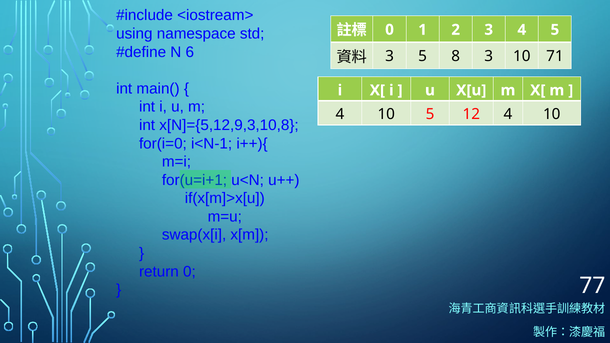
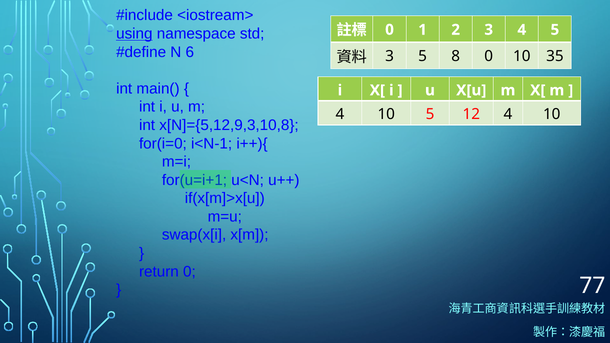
using underline: none -> present (134, 34)
8 3: 3 -> 0 (489, 56)
71: 71 -> 35 (555, 56)
